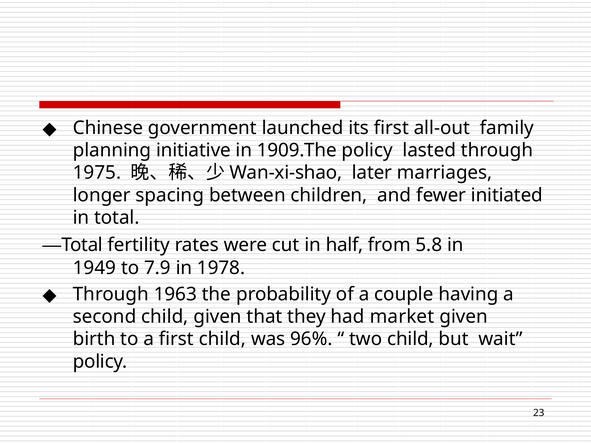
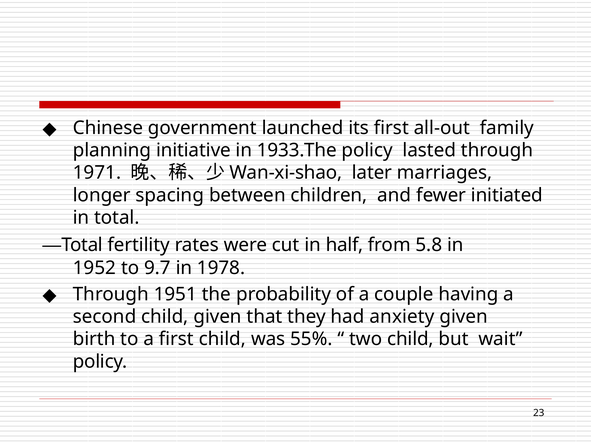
1909.The: 1909.The -> 1933.The (297, 150)
1975: 1975 -> 1971 (97, 173)
1949: 1949 -> 1952 (94, 268)
7.9: 7.9 -> 9.7 (157, 268)
1963: 1963 -> 1951 (175, 294)
market: market -> anxiety (402, 317)
96%: 96% -> 55% (311, 339)
